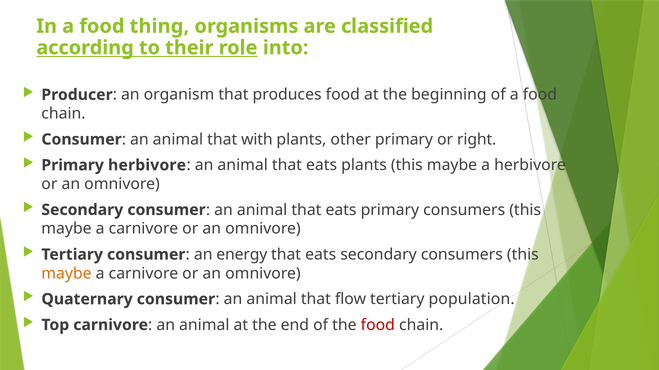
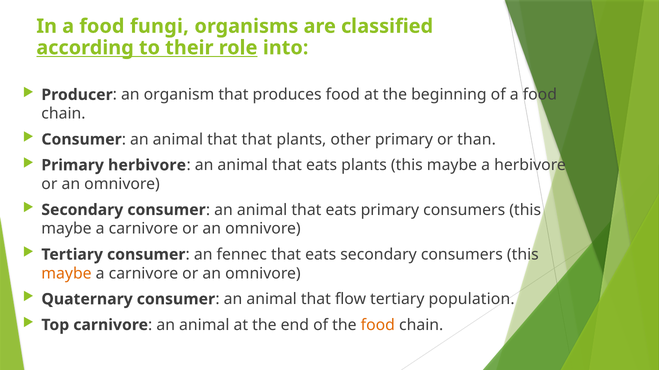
thing: thing -> fungi (159, 26)
that with: with -> that (257, 140)
right: right -> than (477, 140)
energy: energy -> fennec (242, 255)
food colour: red -> orange (378, 325)
